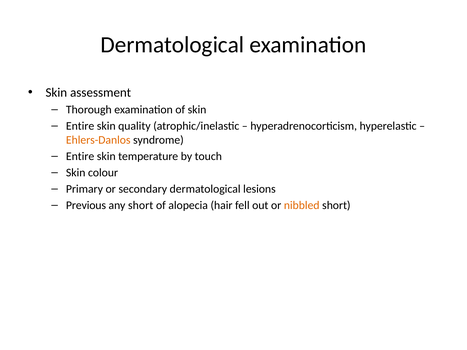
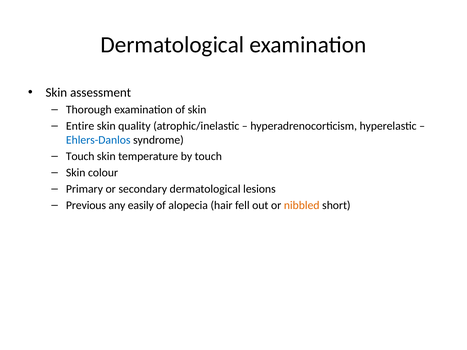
Ehlers-Danlos colour: orange -> blue (98, 140)
Entire: Entire -> Touch (80, 156)
any short: short -> easily (141, 206)
